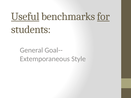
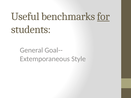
Useful underline: present -> none (25, 16)
